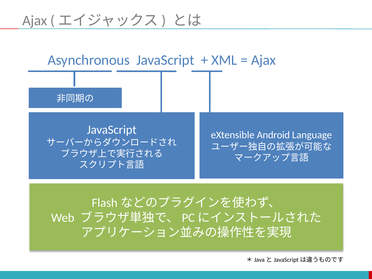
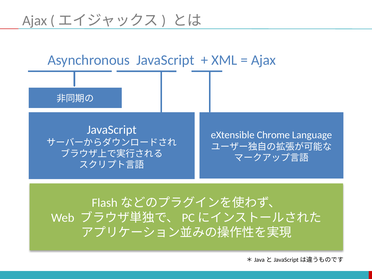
Android: Android -> Chrome (273, 135)
